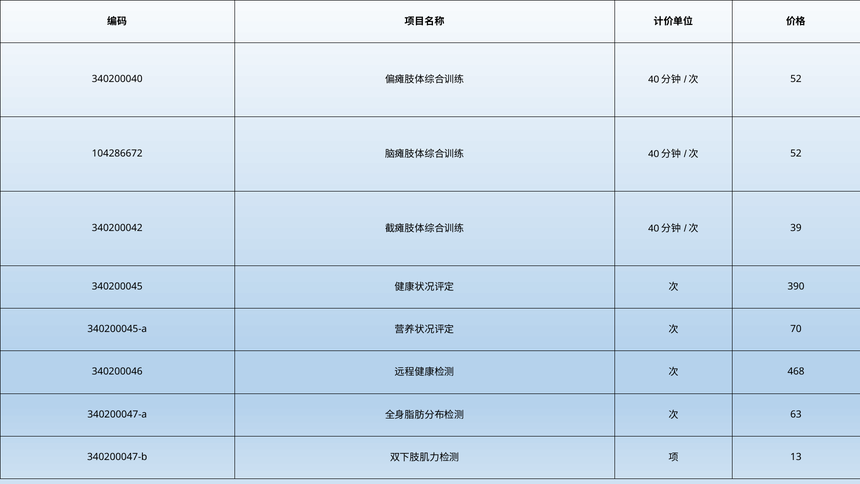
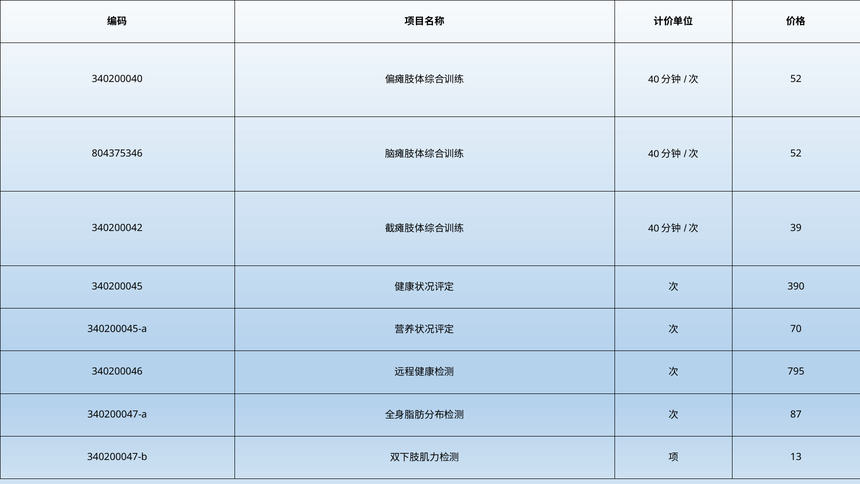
104286672: 104286672 -> 804375346 (117, 153)
468: 468 -> 795 (796, 371)
63: 63 -> 87 (796, 414)
